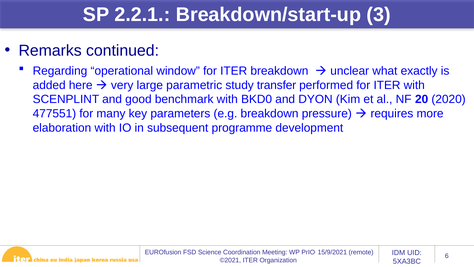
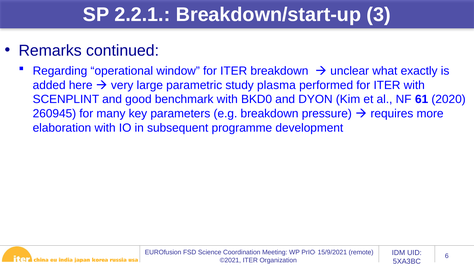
transfer: transfer -> plasma (276, 85)
20: 20 -> 61 (422, 99)
477551: 477551 -> 260945 (54, 113)
